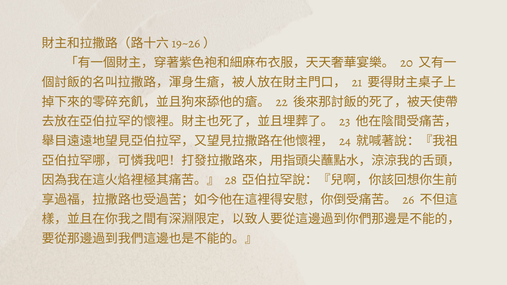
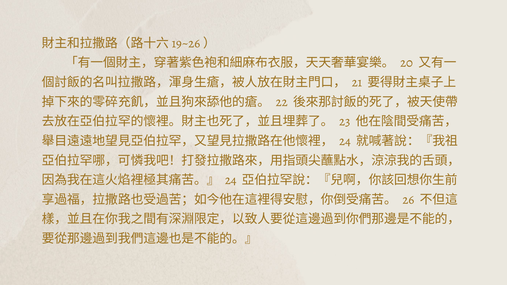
28: 28 -> 24 (231, 180)
